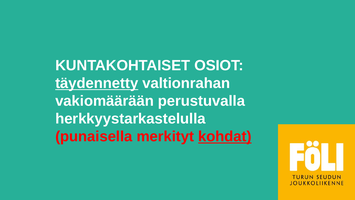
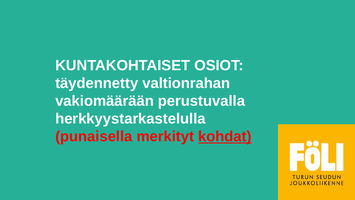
täydennetty underline: present -> none (97, 83)
